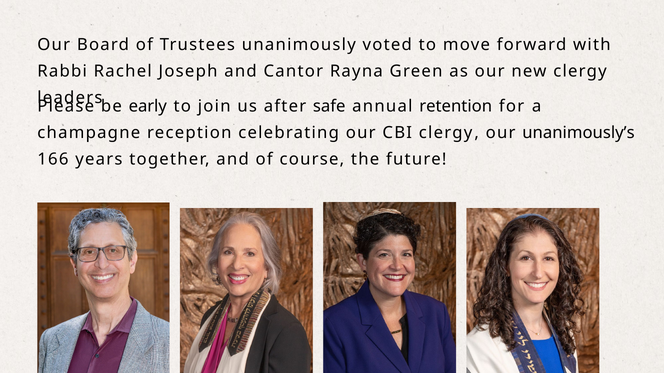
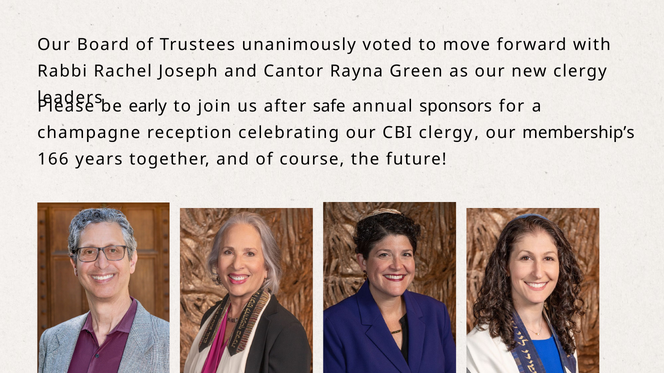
retention: retention -> sponsors (456, 107)
unanimously’s: unanimously’s -> membership’s (578, 133)
